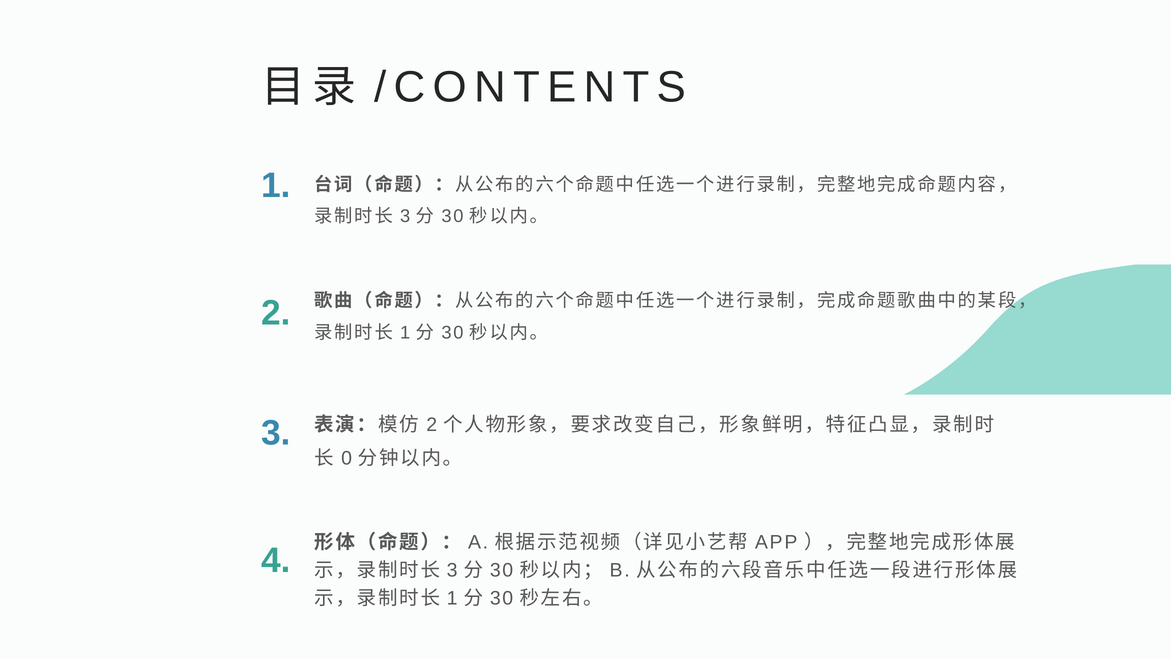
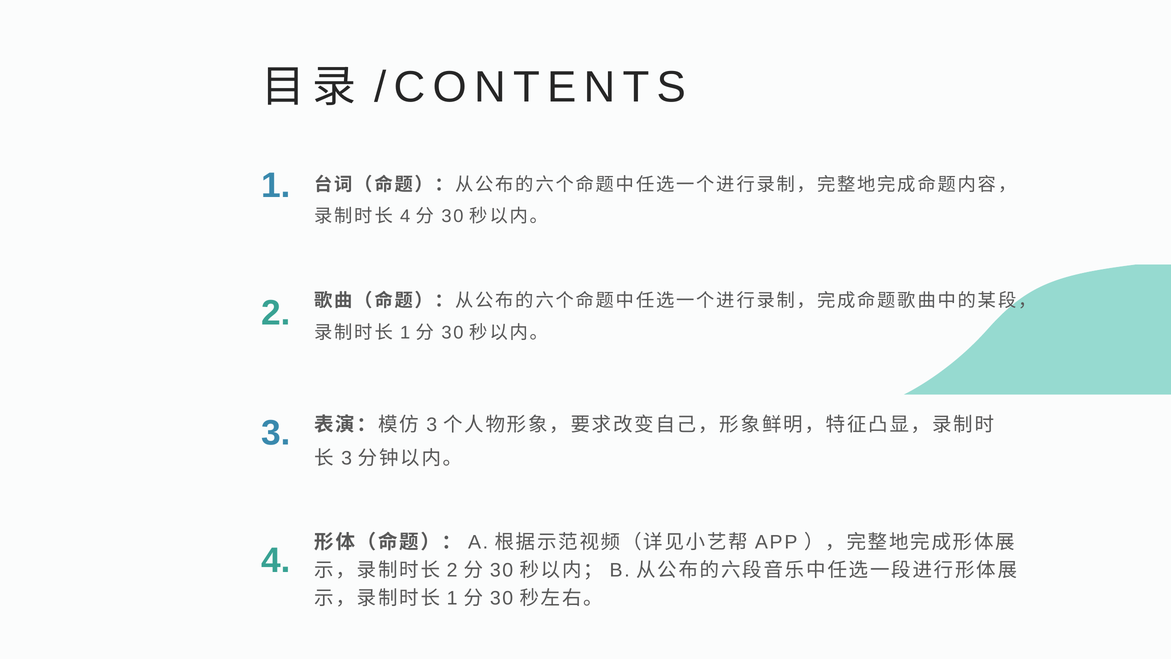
3: 3 -> 4 (405, 216)
2: 2 -> 3 (432, 424)
0: 0 -> 3 (347, 458)
3: 3 -> 2 (452, 570)
